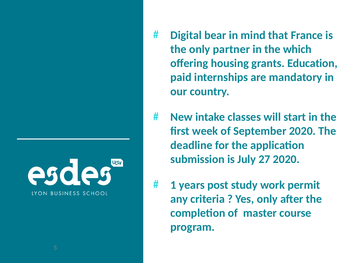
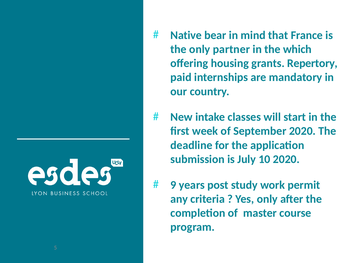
Digital: Digital -> Native (186, 35)
Education: Education -> Repertory (312, 63)
27: 27 -> 10 (264, 159)
1: 1 -> 9 (173, 185)
